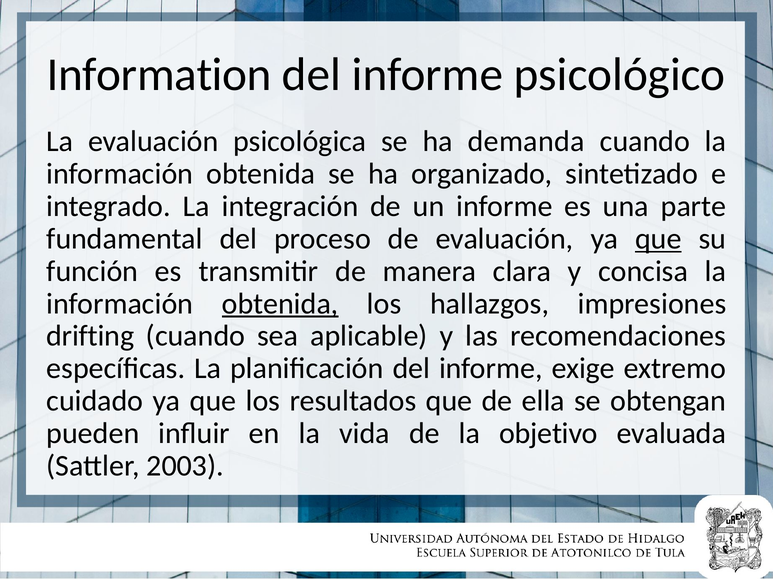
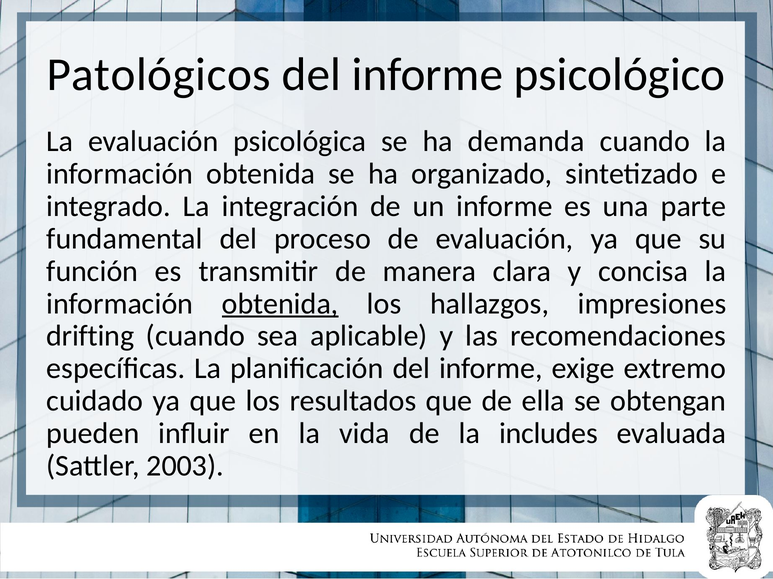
Information: Information -> Patológicos (159, 75)
que underline: present -> none (658, 239)
objetivo: objetivo -> includes (549, 434)
